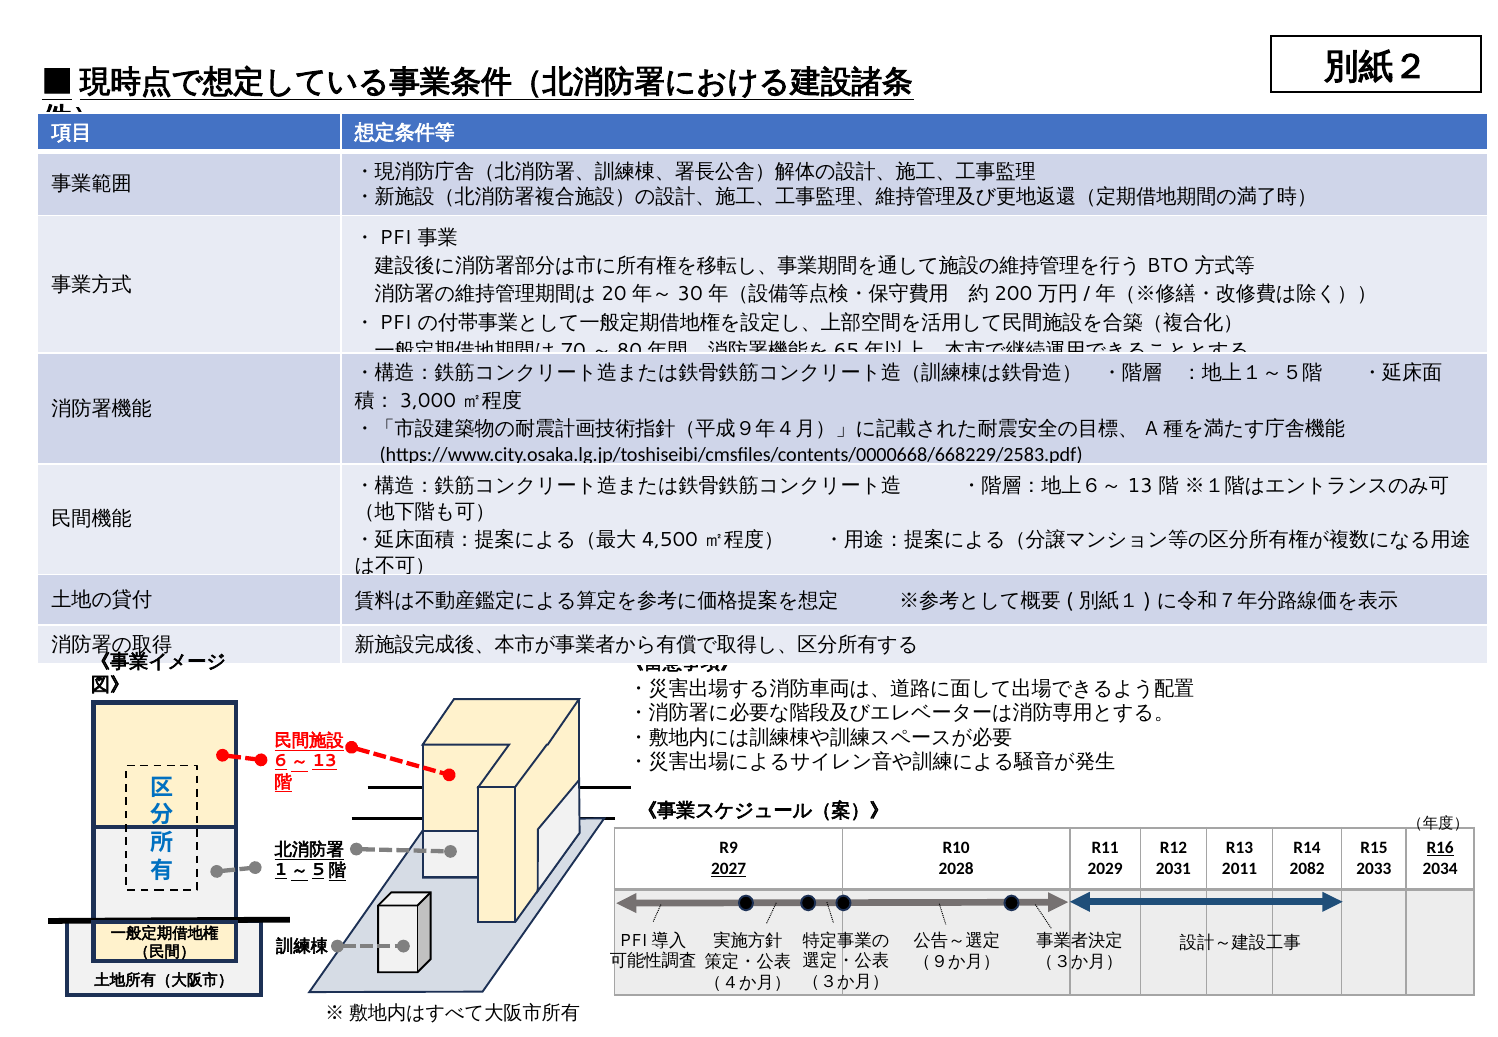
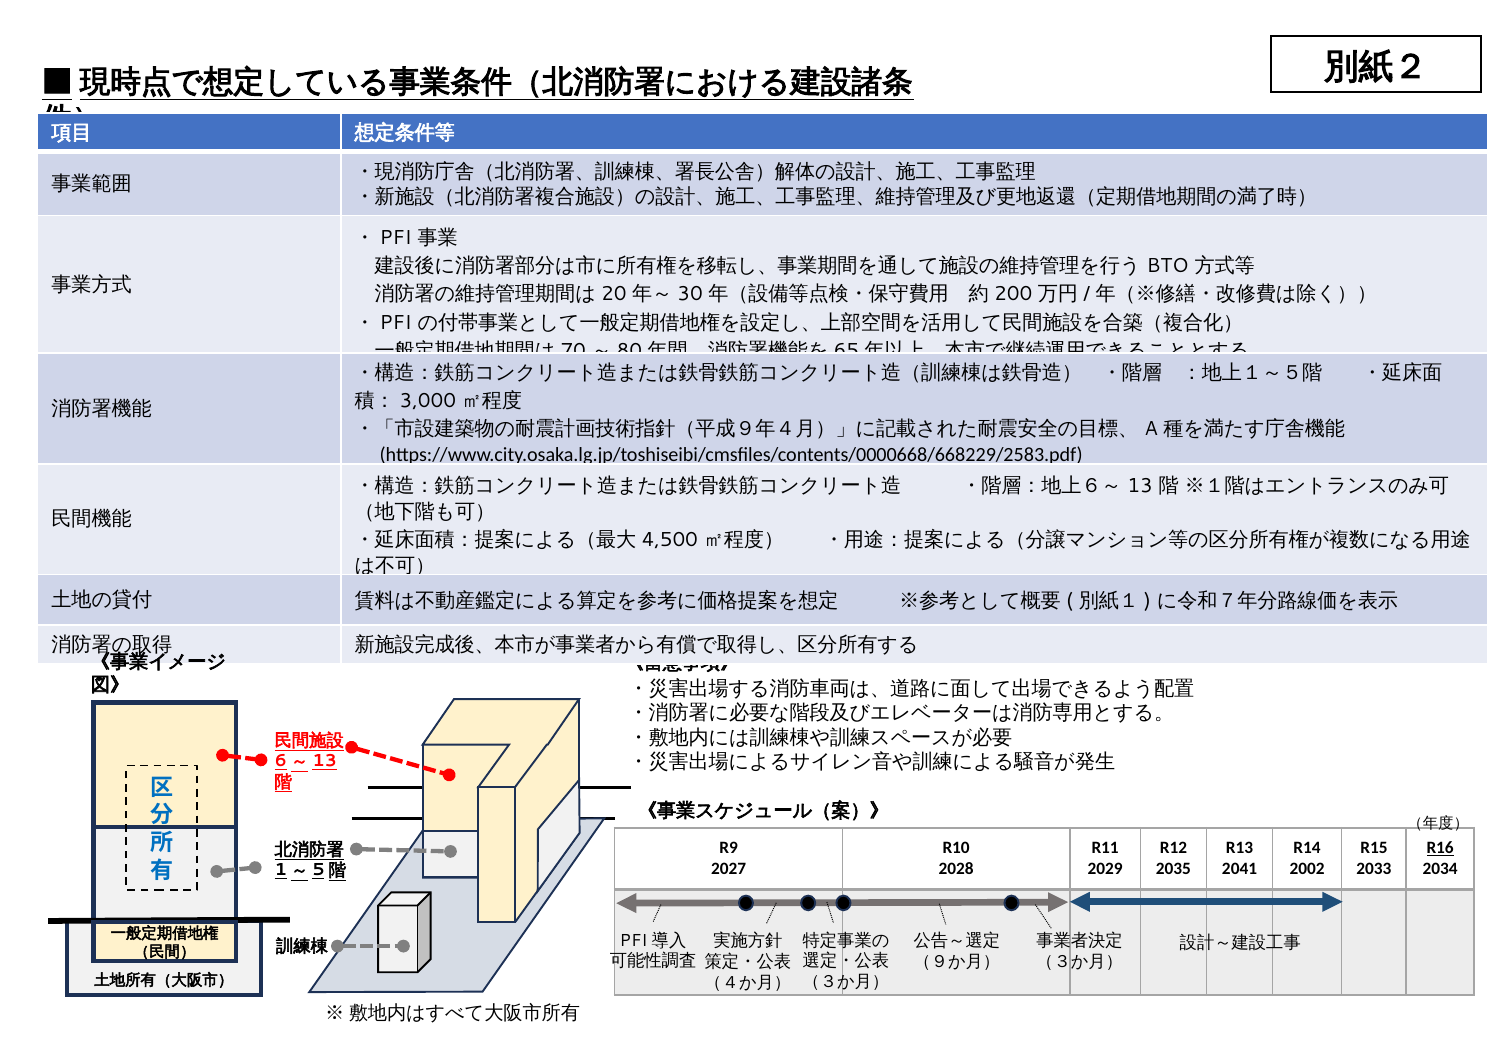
2027 underline: present -> none (729, 869)
2031: 2031 -> 2035 (1173, 869)
2011: 2011 -> 2041 (1240, 869)
2082: 2082 -> 2002 (1307, 869)
